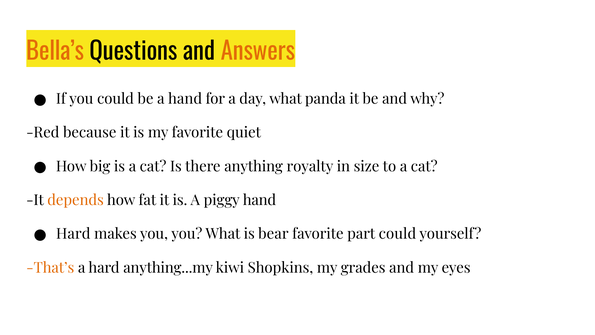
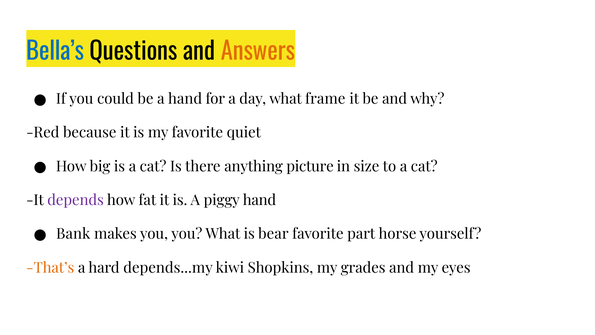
Bella’s colour: orange -> blue (55, 52)
panda: panda -> frame (325, 99)
royalty: royalty -> picture (310, 166)
depends colour: orange -> purple (76, 200)
Hard: Hard -> Bank (73, 234)
part could: could -> horse (398, 234)
anything...my: anything...my -> depends...my (168, 268)
